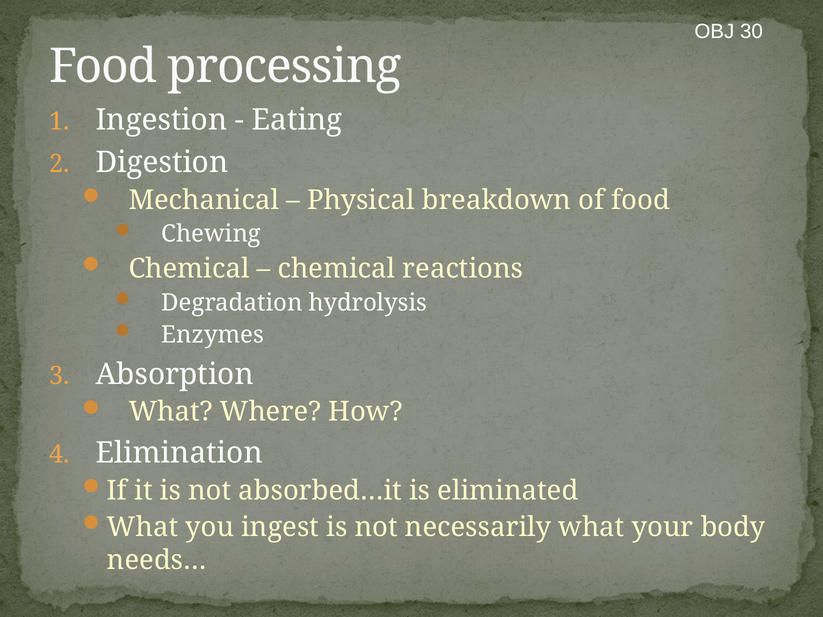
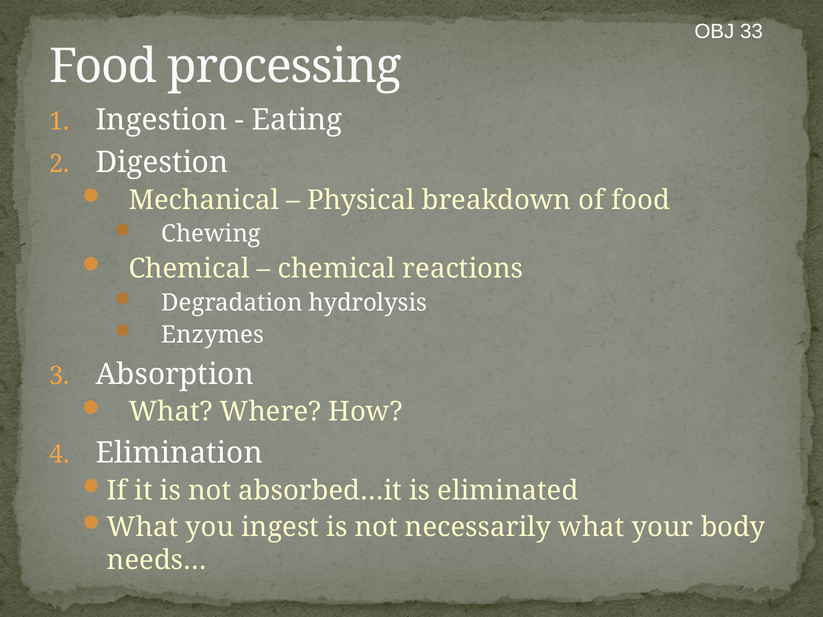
30: 30 -> 33 (751, 32)
